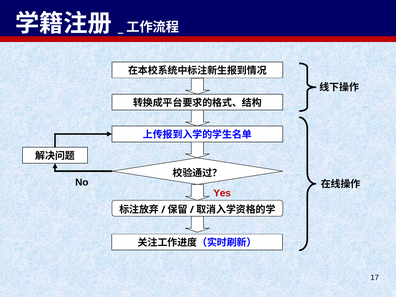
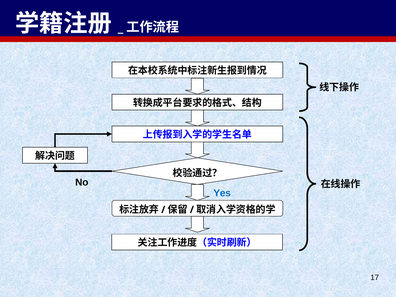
Yes colour: red -> blue (222, 193)
